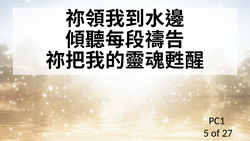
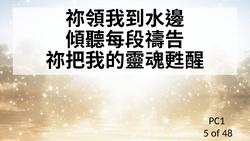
27: 27 -> 48 (227, 133)
